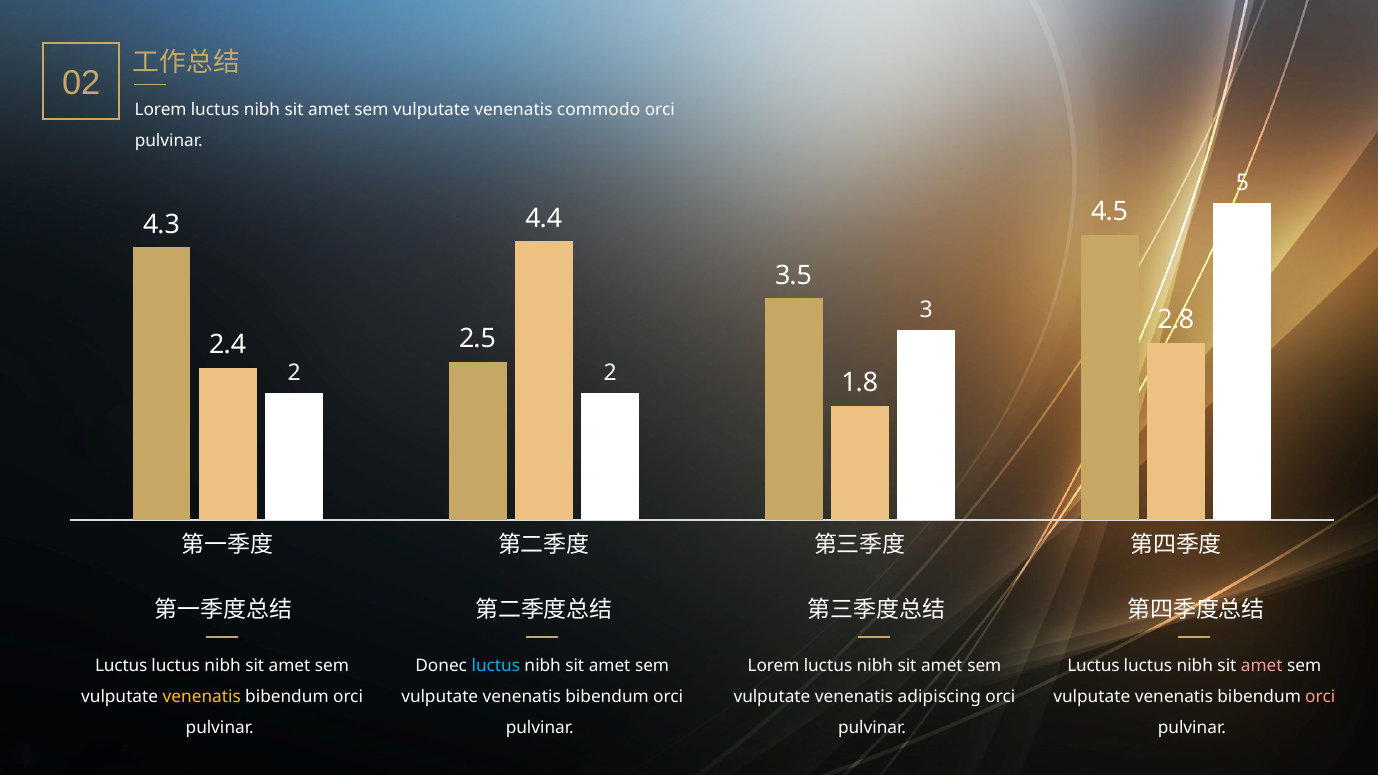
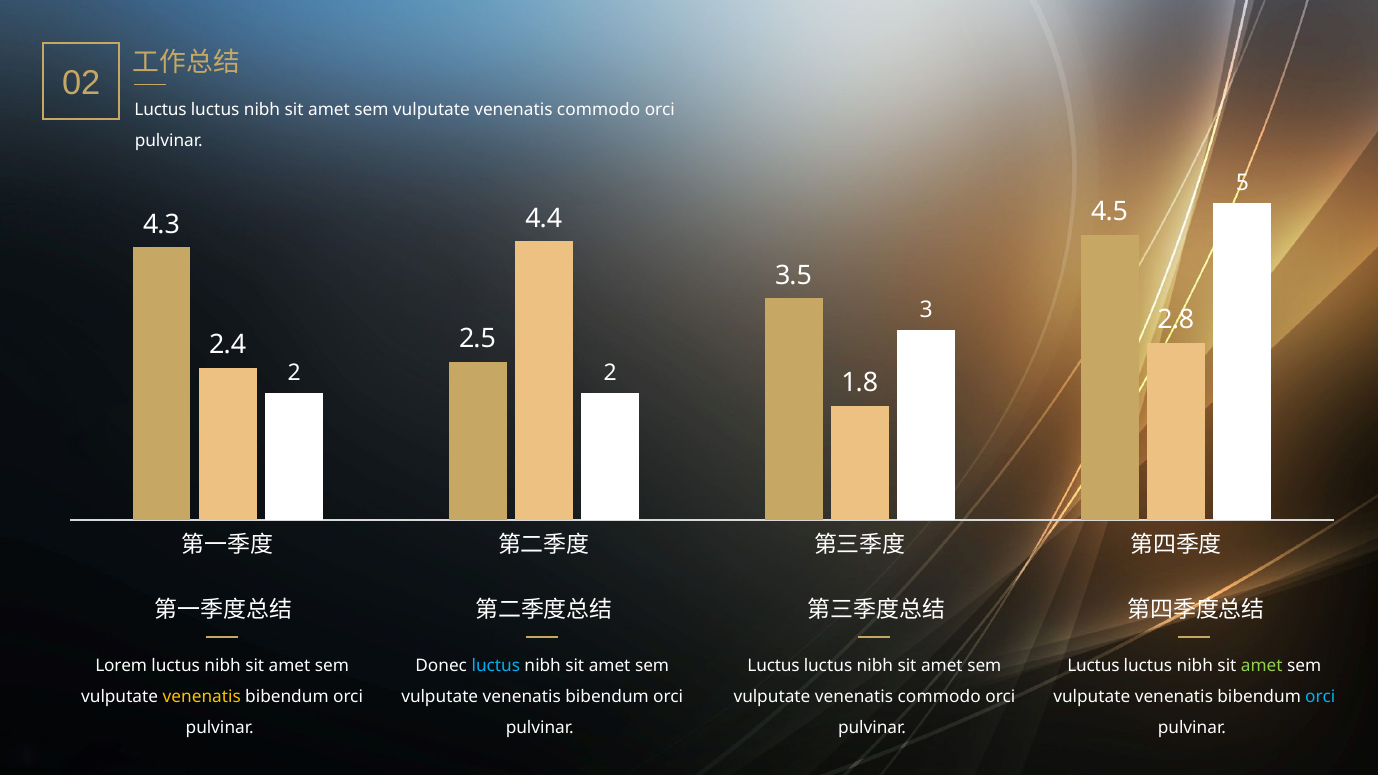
Lorem: Lorem -> Luctus (161, 109)
Luctus: Luctus -> Lorem (121, 666)
Lorem: Lorem -> Luctus (774, 666)
amet colour: pink -> light green (1262, 666)
adipiscing: adipiscing -> commodo (939, 697)
orci colour: pink -> light blue (1320, 697)
